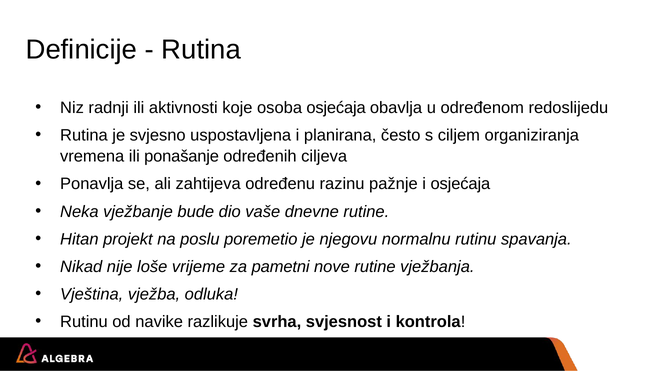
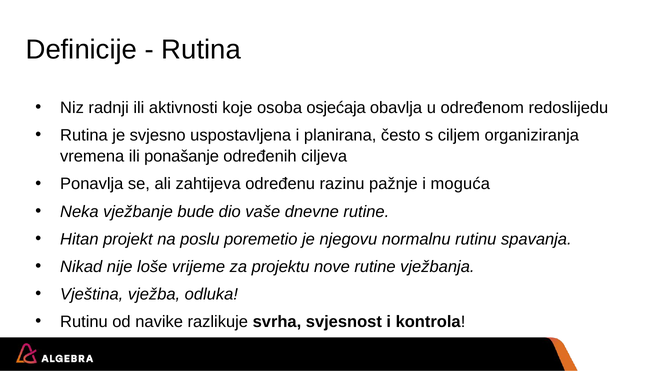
i osjećaja: osjećaja -> moguća (460, 184)
pametni: pametni -> projektu (281, 267)
